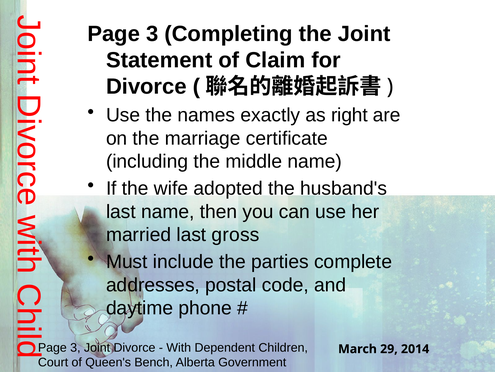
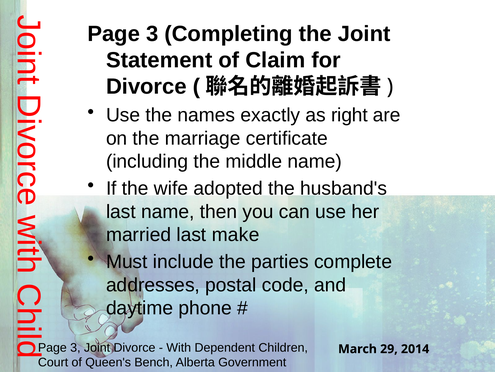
gross: gross -> make (236, 234)
